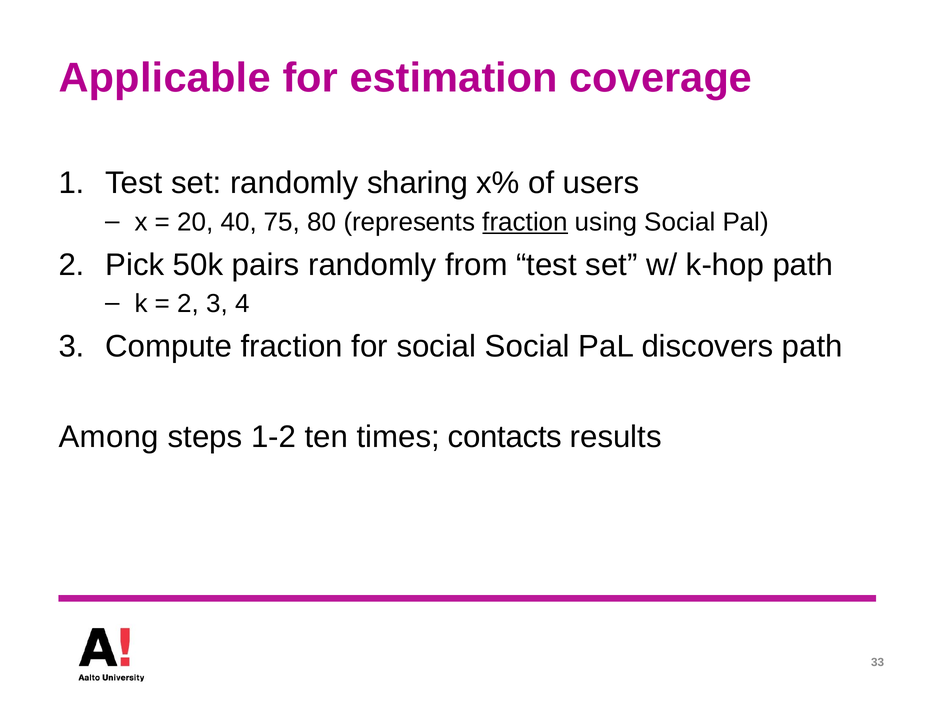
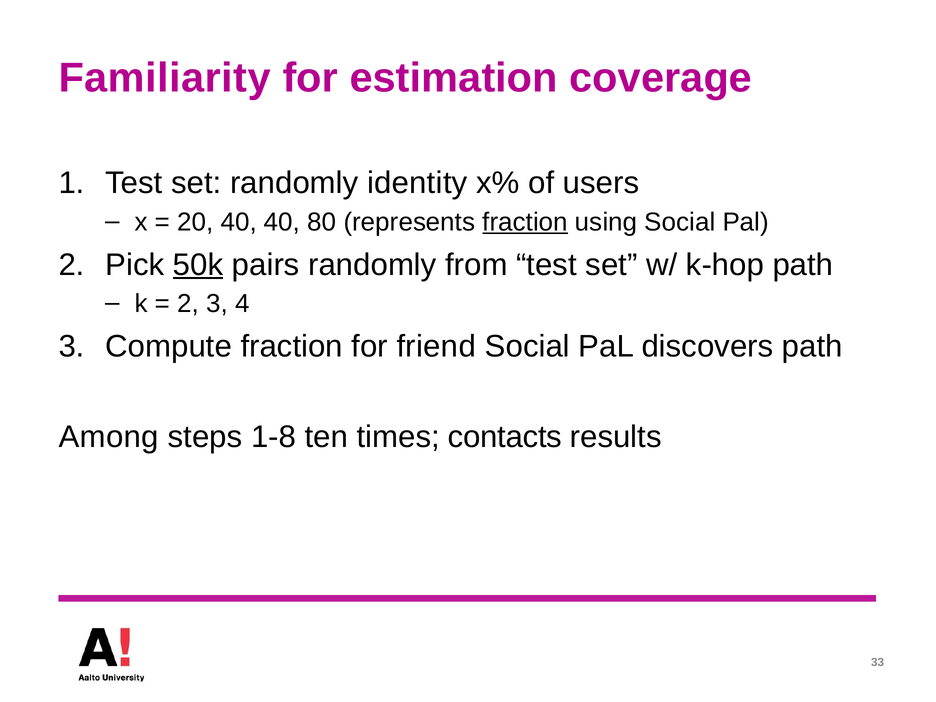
Applicable: Applicable -> Familiarity (165, 78)
sharing: sharing -> identity (417, 183)
40 75: 75 -> 40 (282, 222)
50k underline: none -> present (198, 265)
for social: social -> friend (436, 346)
1-2: 1-2 -> 1-8 (274, 437)
